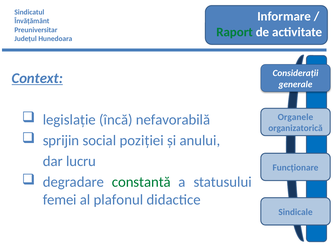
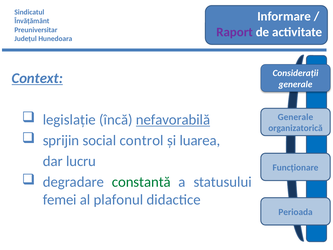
Raport colour: green -> purple (235, 32)
nefavorabilă underline: none -> present (173, 120)
Organele: Organele -> Generale (295, 117)
poziției: poziției -> control (142, 140)
anului: anului -> luarea (200, 140)
Sindicale: Sindicale -> Perioada (296, 212)
